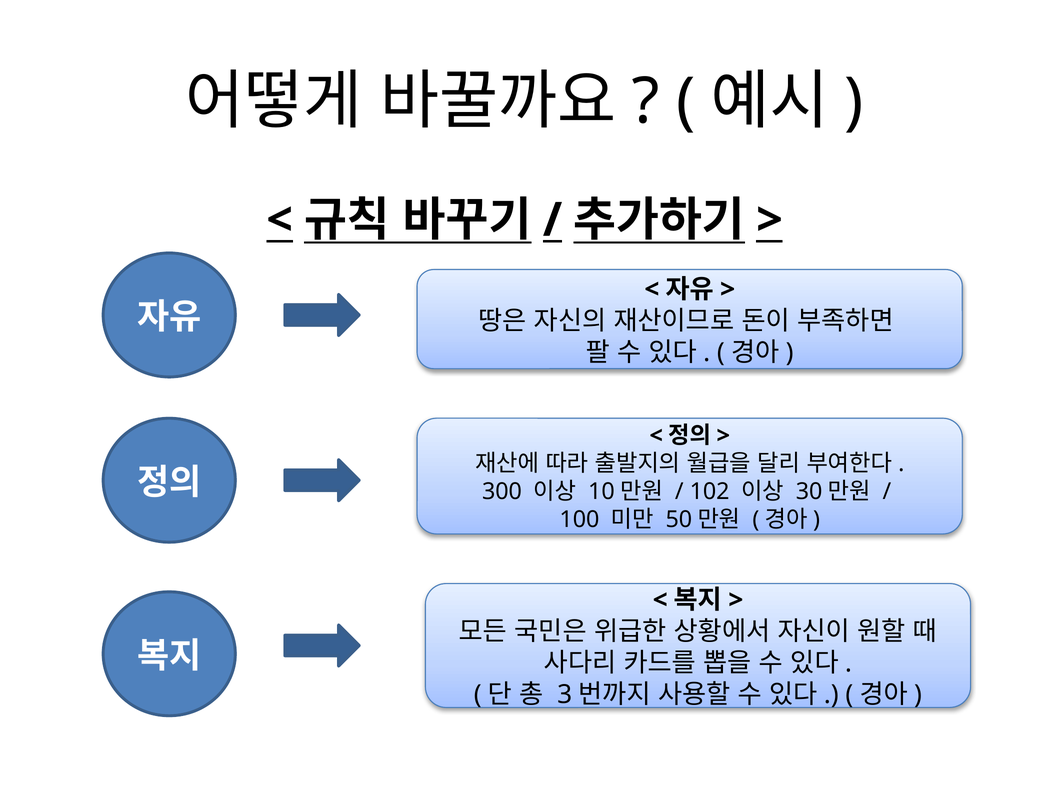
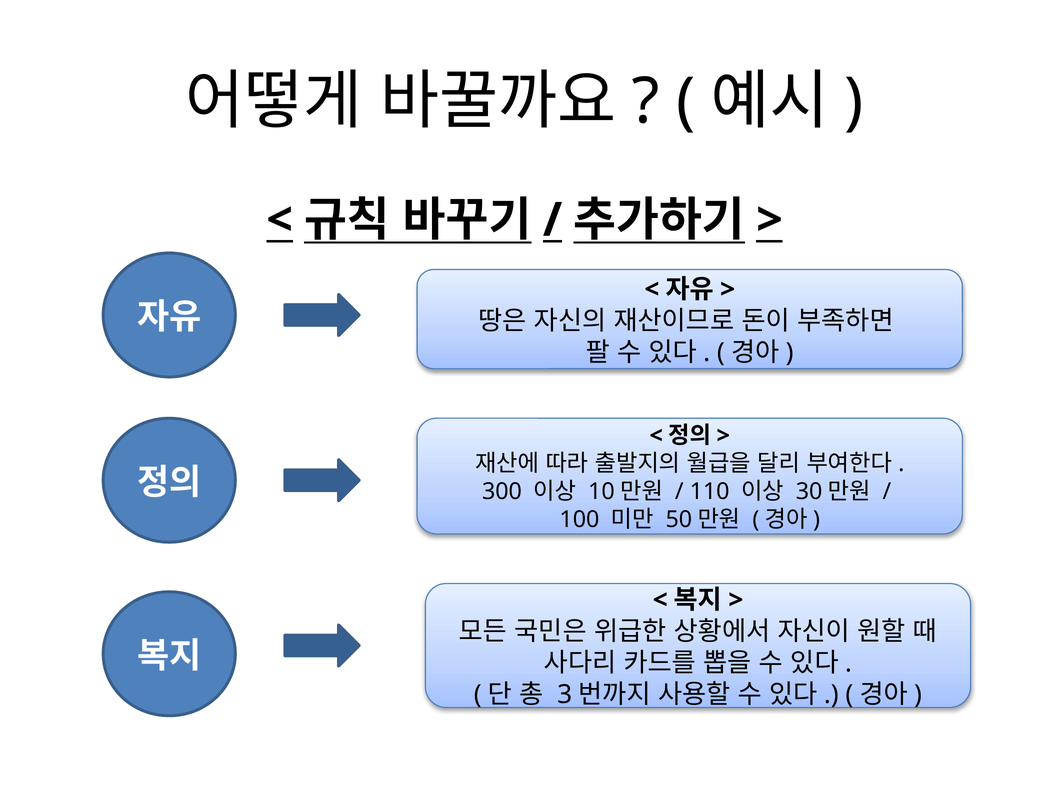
102: 102 -> 110 (710, 491)
